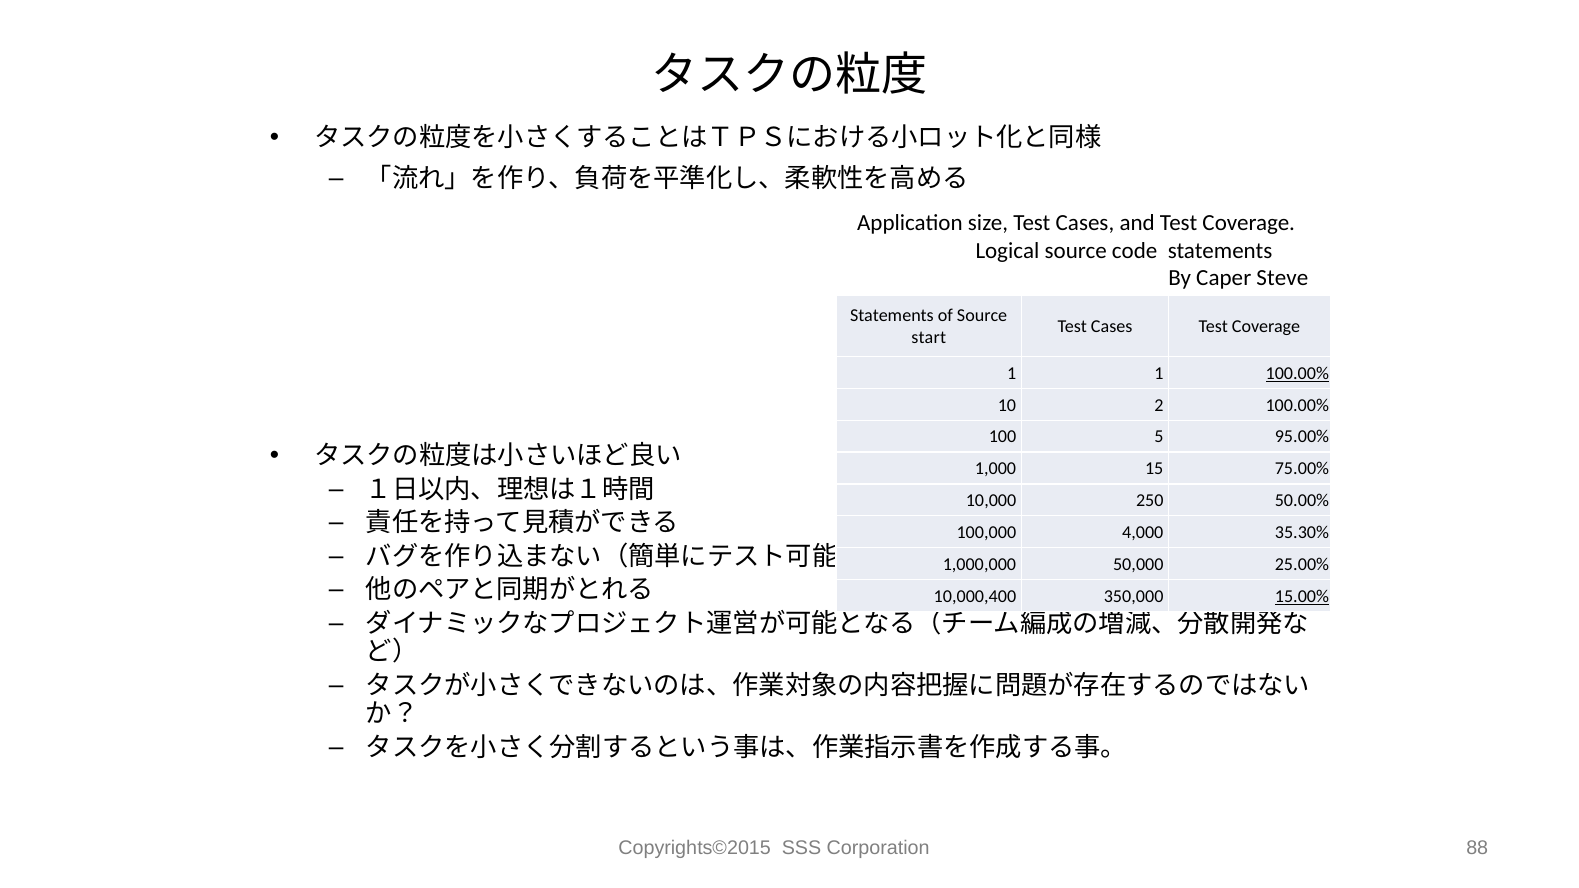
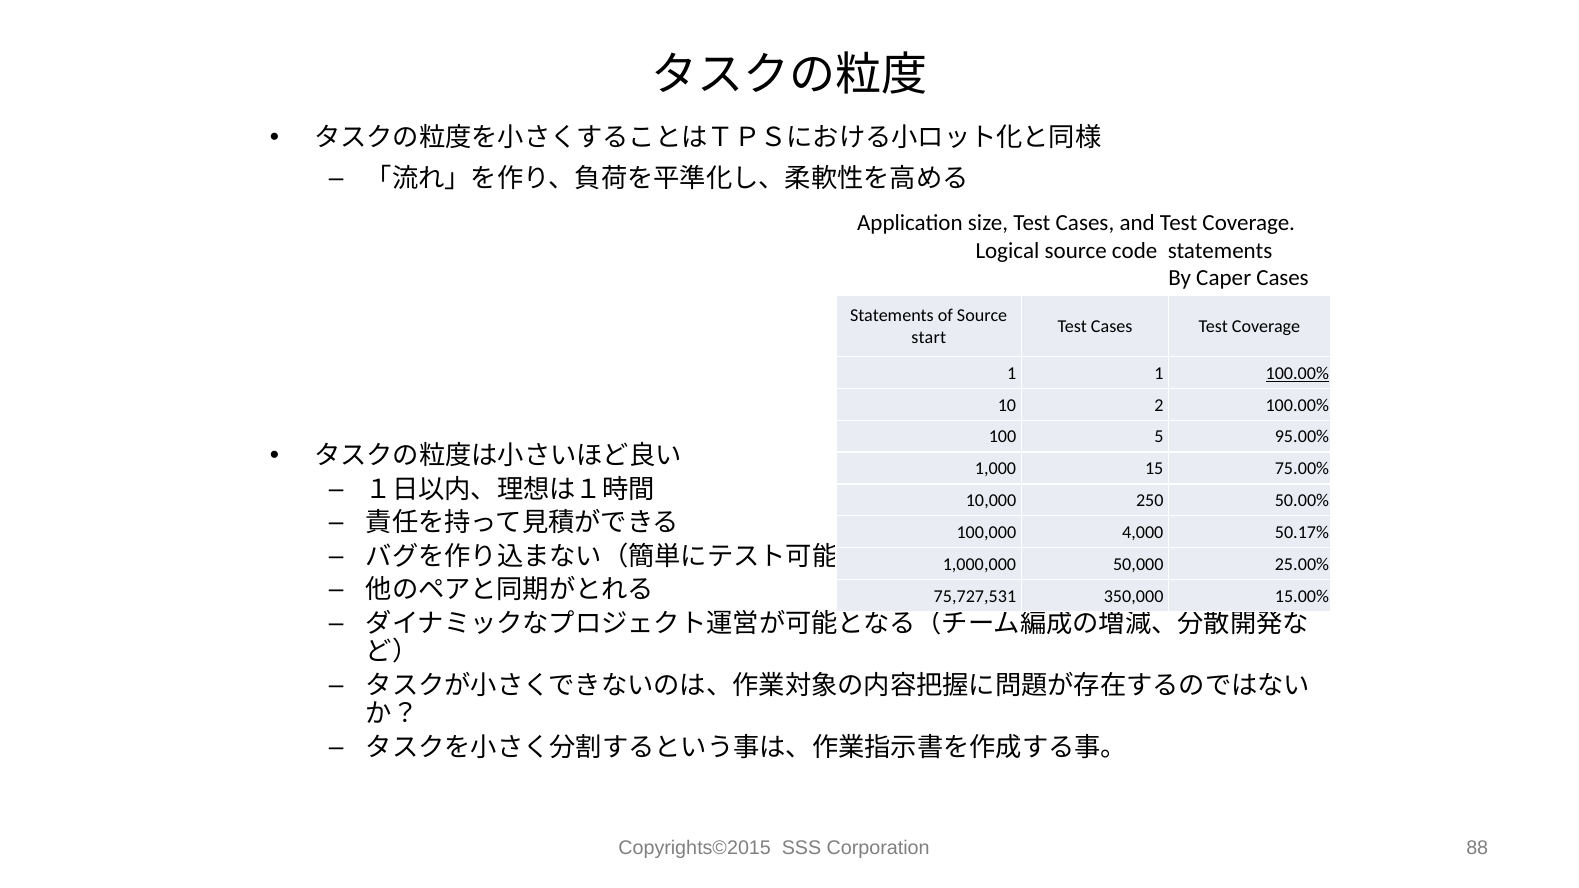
Caper Steve: Steve -> Cases (1283, 278)
35.30%: 35.30% -> 50.17% (1302, 532)
10,000,400: 10,000,400 -> 75,727,531 (975, 596)
15.00% underline: present -> none (1302, 596)
